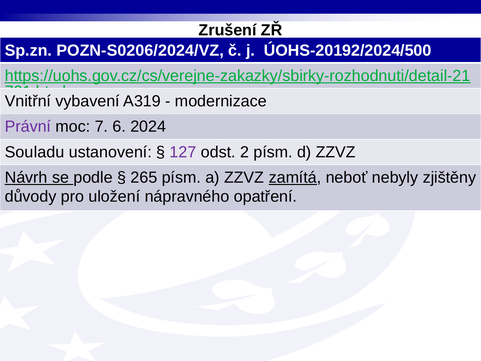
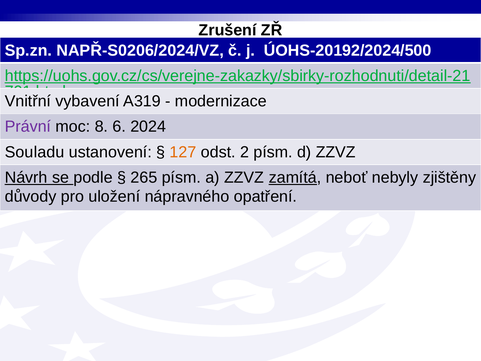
POZN-S0206/2024/VZ: POZN-S0206/2024/VZ -> NAPŘ-S0206/2024/VZ (140, 50)
7: 7 -> 8 (101, 127)
127 colour: purple -> orange (183, 152)
